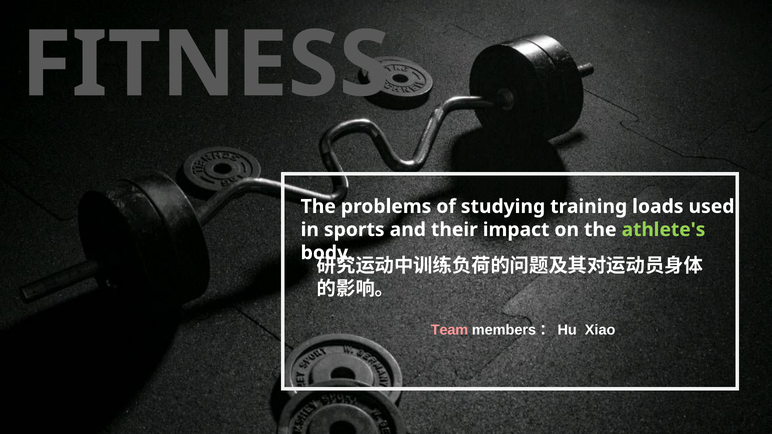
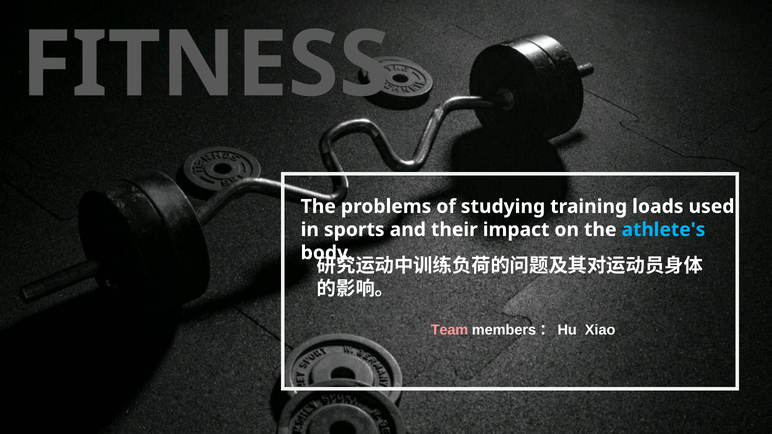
athlete's colour: light green -> light blue (663, 230)
